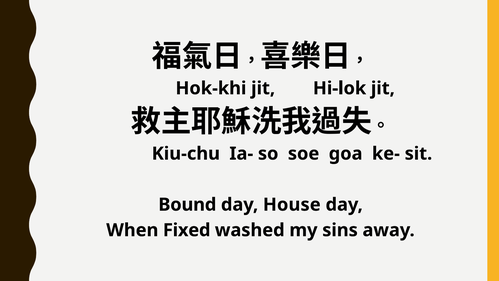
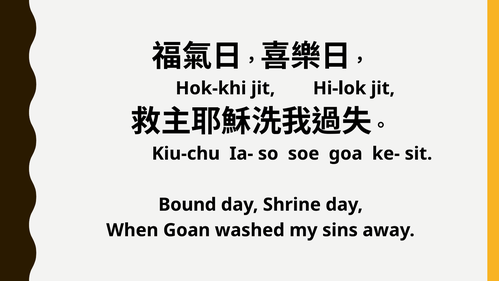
House: House -> Shrine (292, 204)
Fixed: Fixed -> Goan (187, 230)
